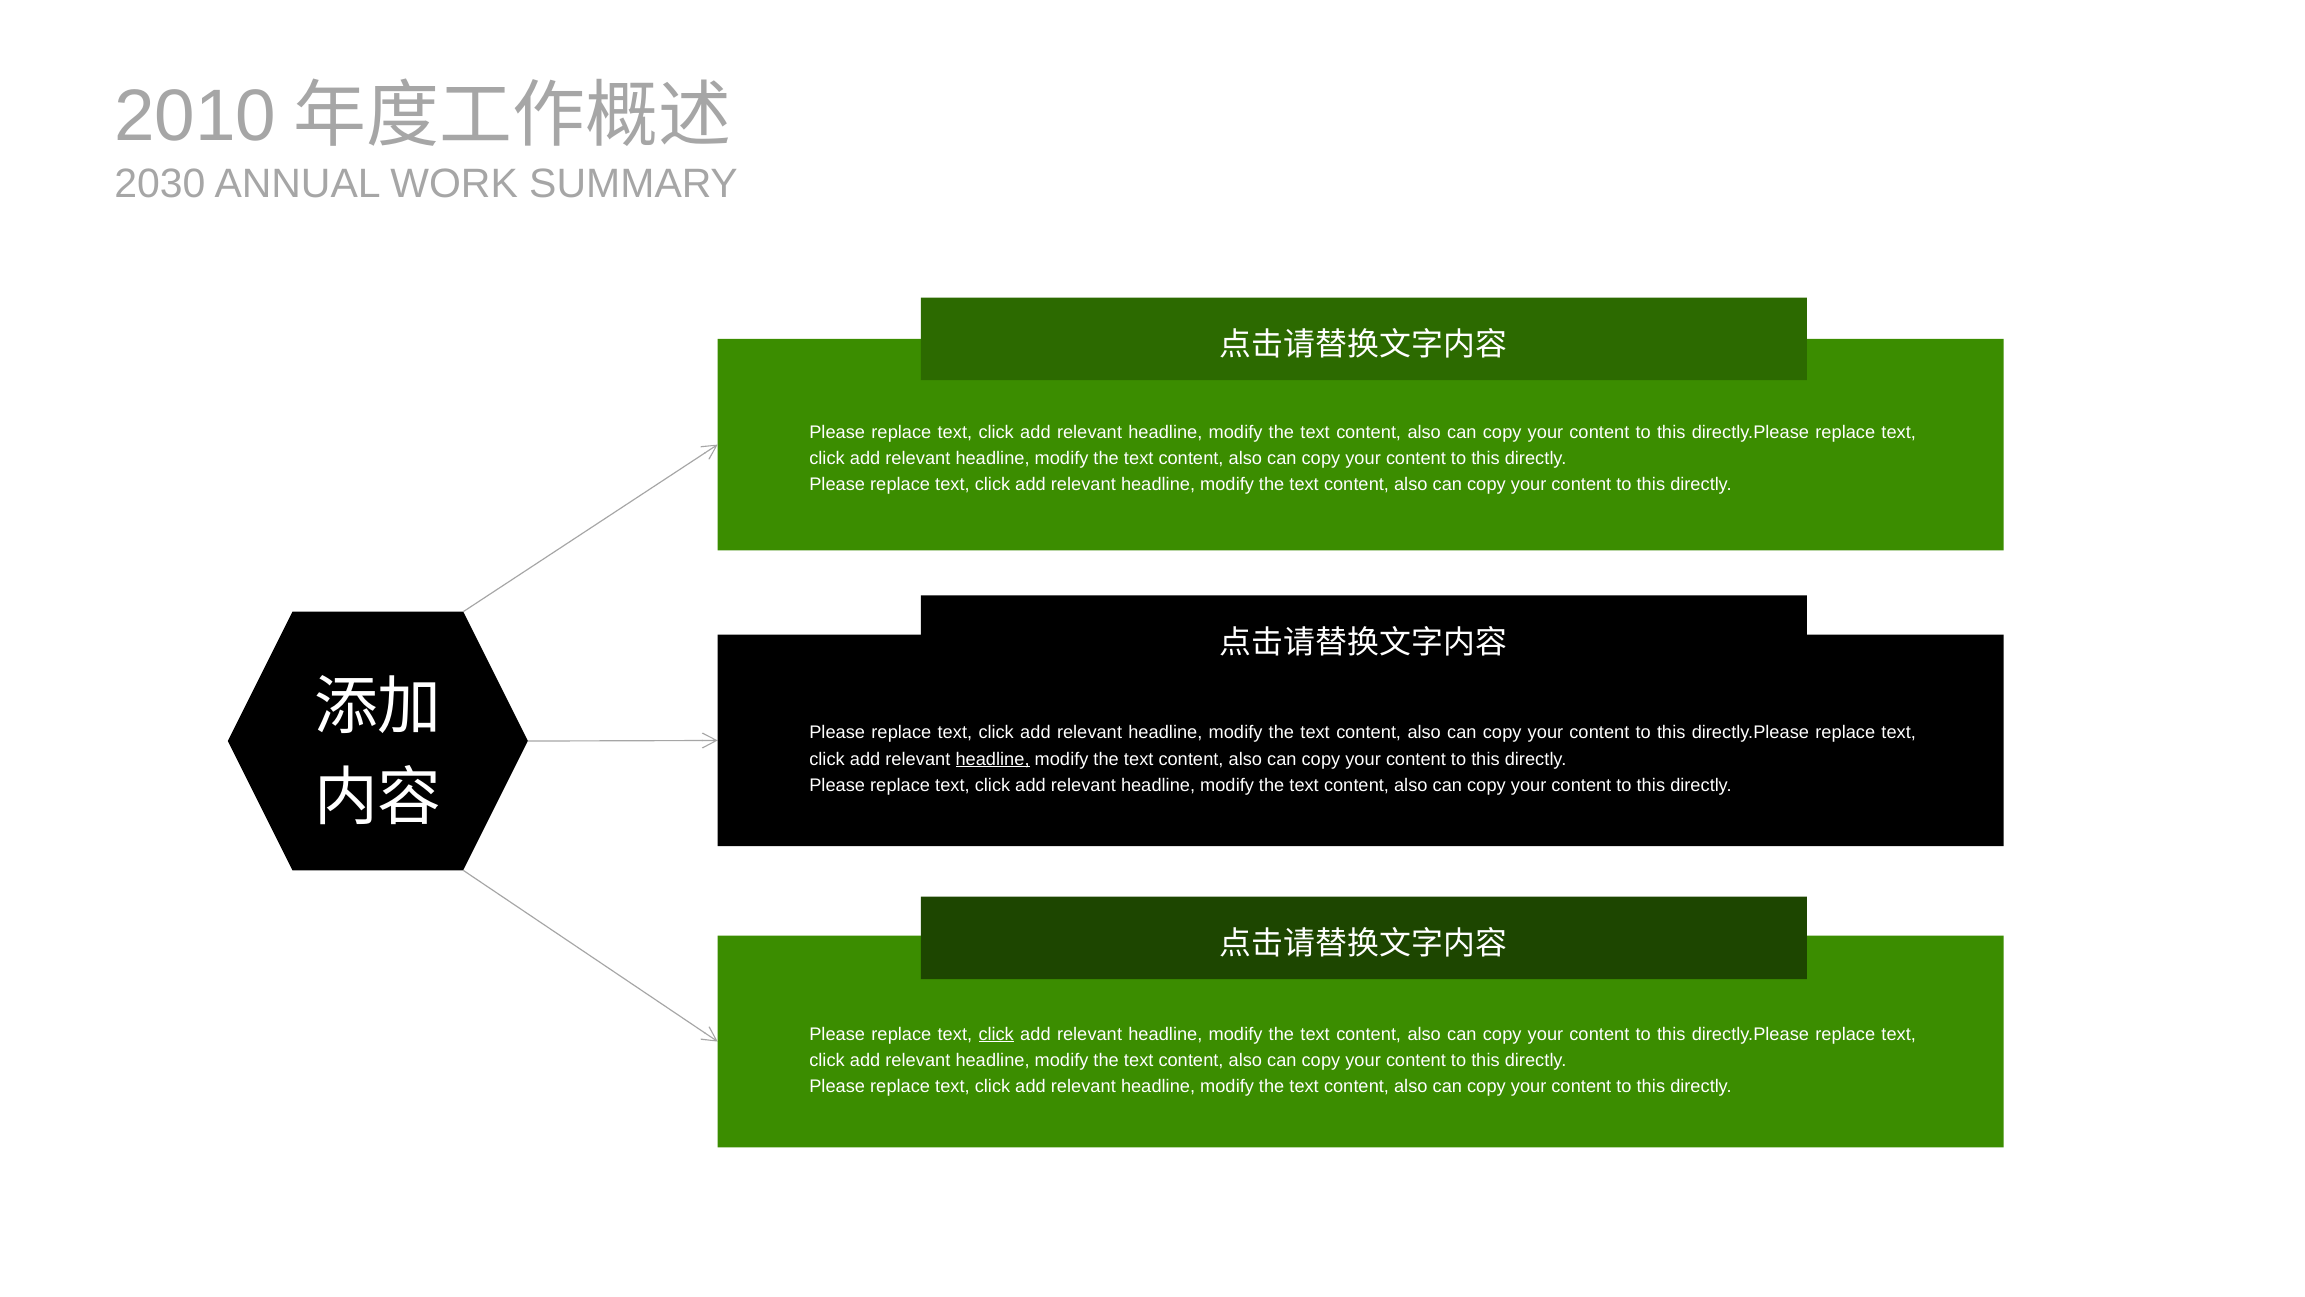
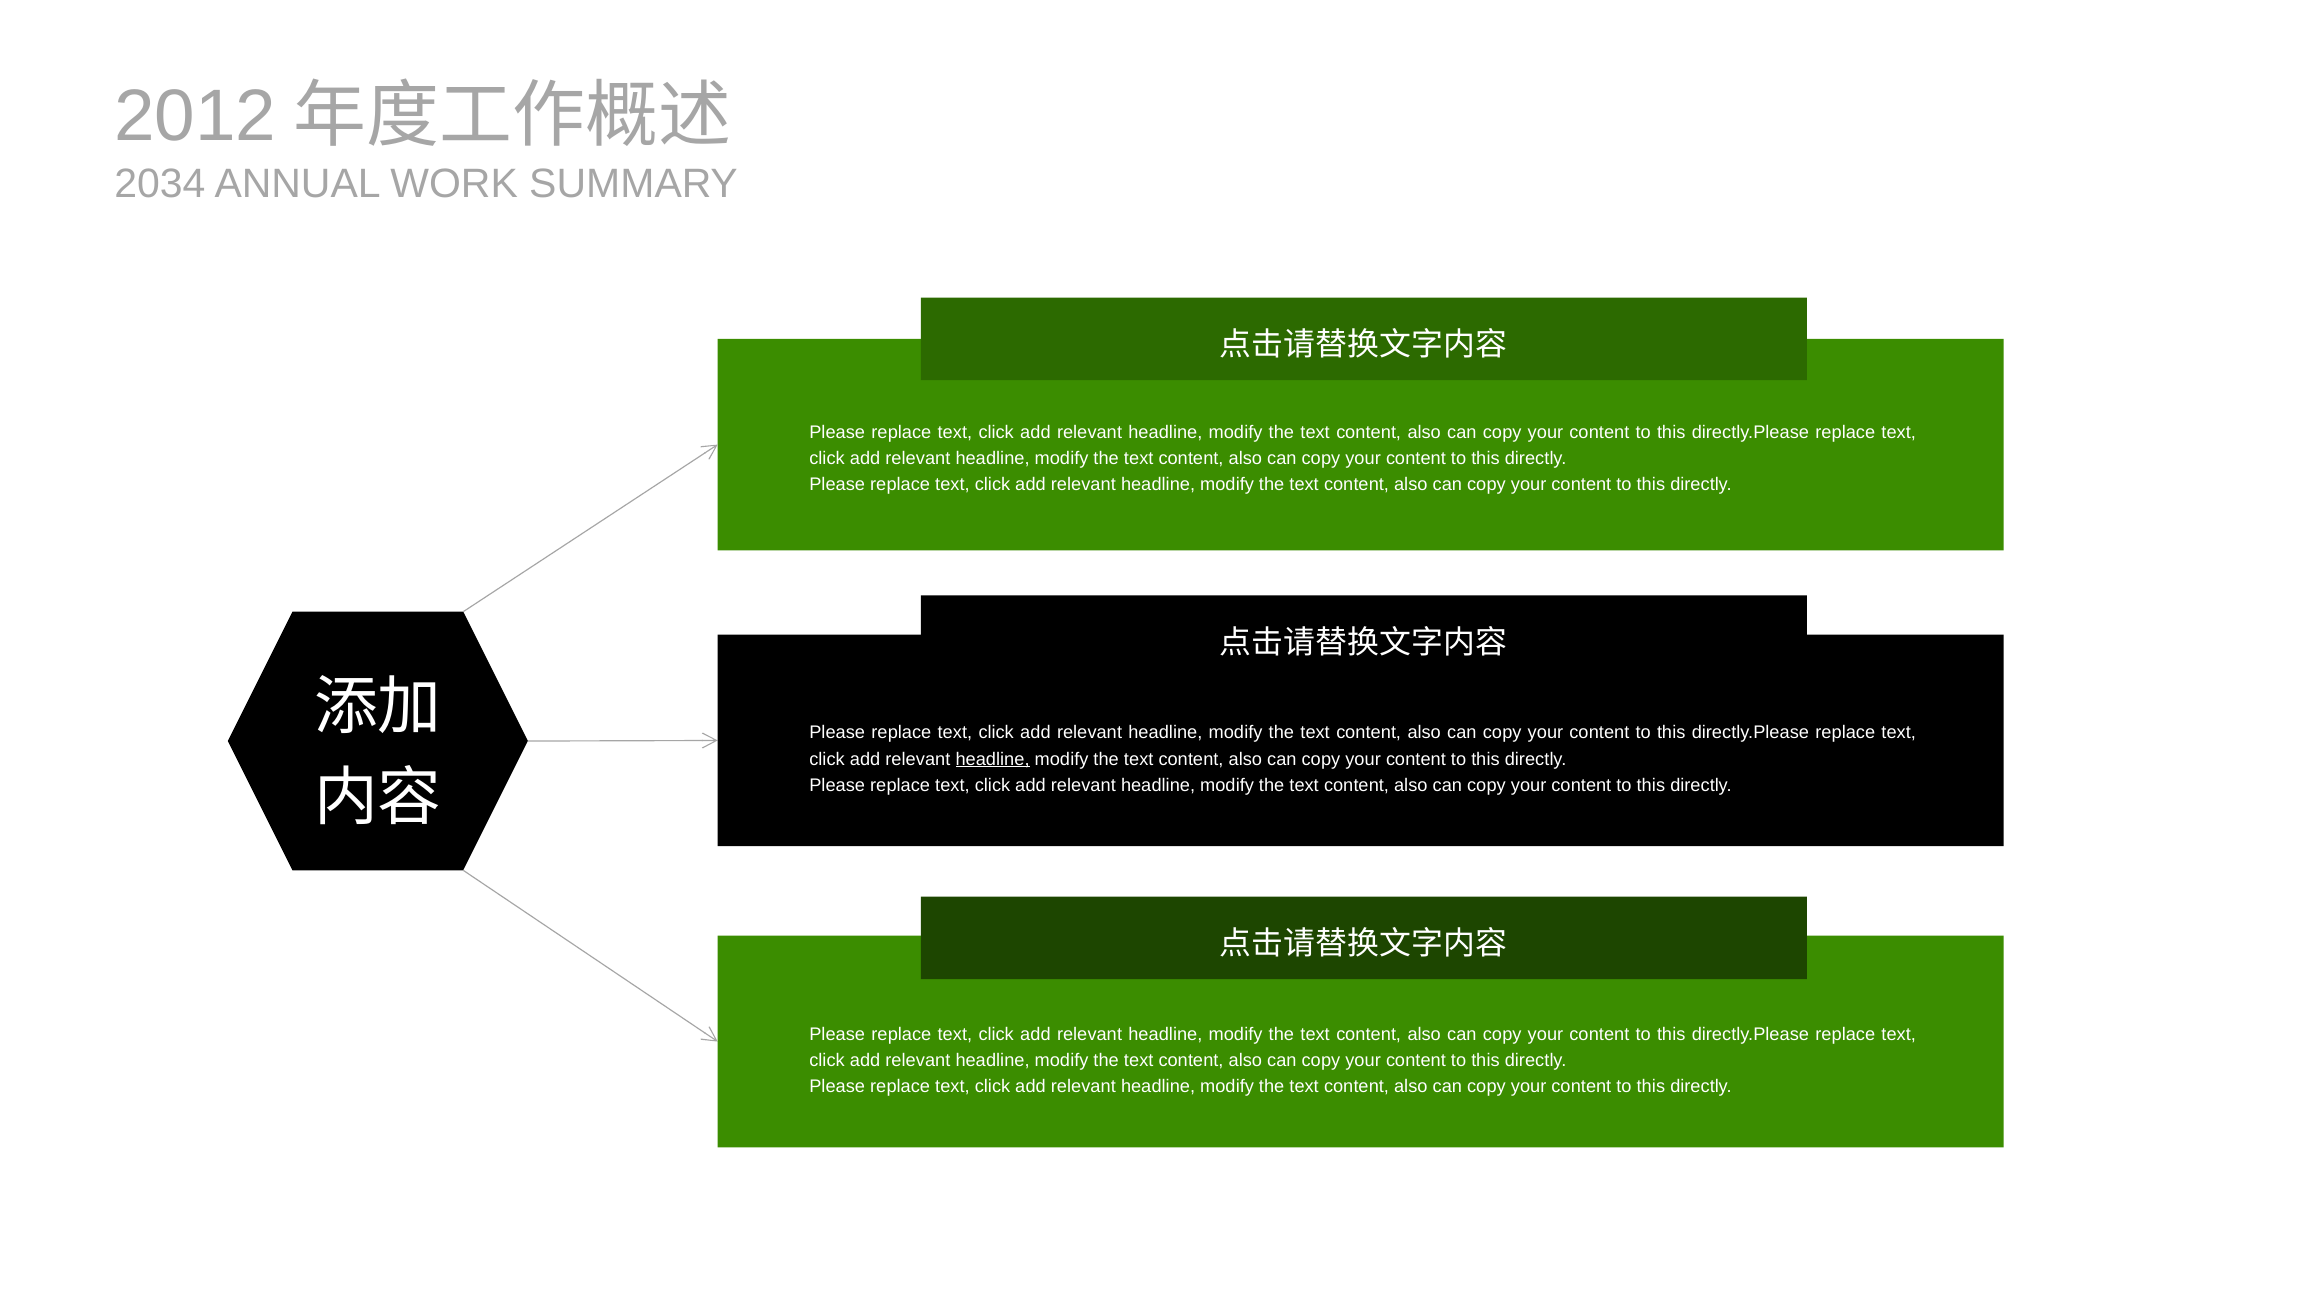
2010: 2010 -> 2012 (195, 116)
2030: 2030 -> 2034 (160, 184)
click underline: present -> none (996, 1034)
